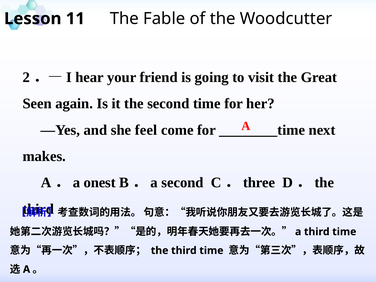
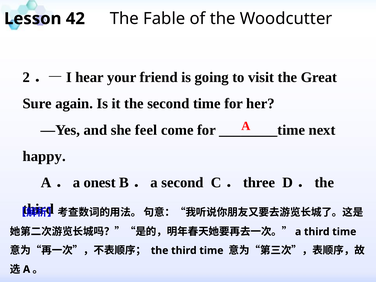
11: 11 -> 42 (75, 19)
Seen: Seen -> Sure (37, 104)
makes: makes -> happy (44, 156)
